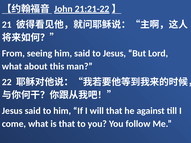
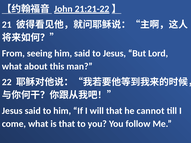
against: against -> cannot (151, 111)
